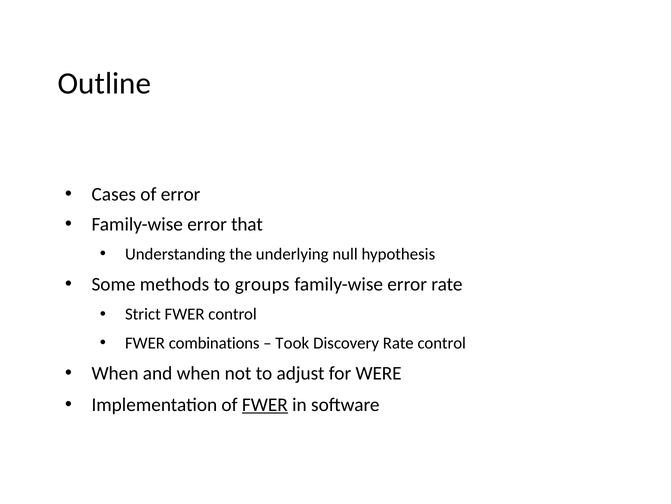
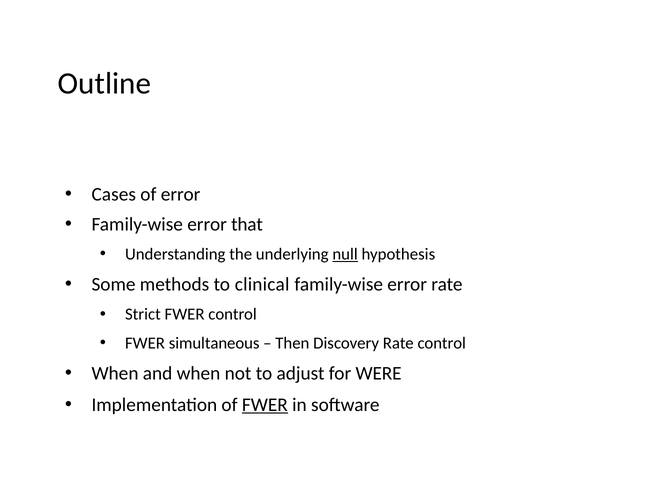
null underline: none -> present (345, 254)
groups: groups -> clinical (262, 284)
combinations: combinations -> simultaneous (214, 342)
Took: Took -> Then (292, 342)
